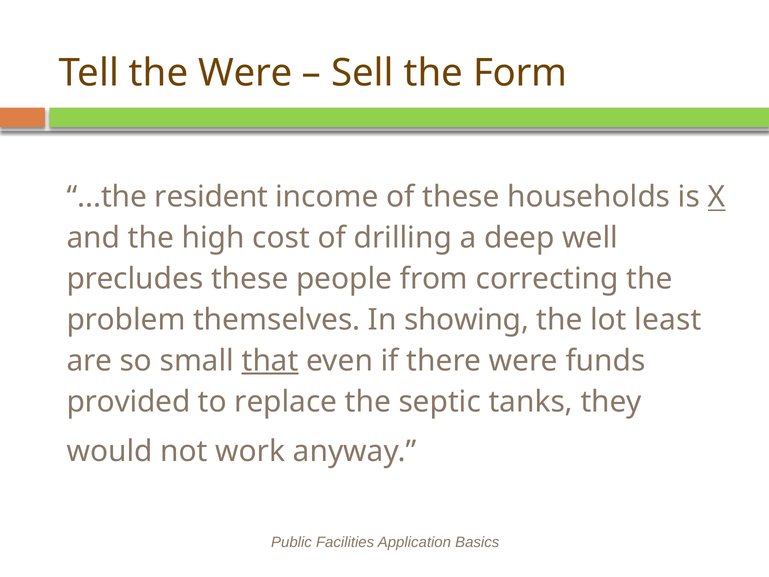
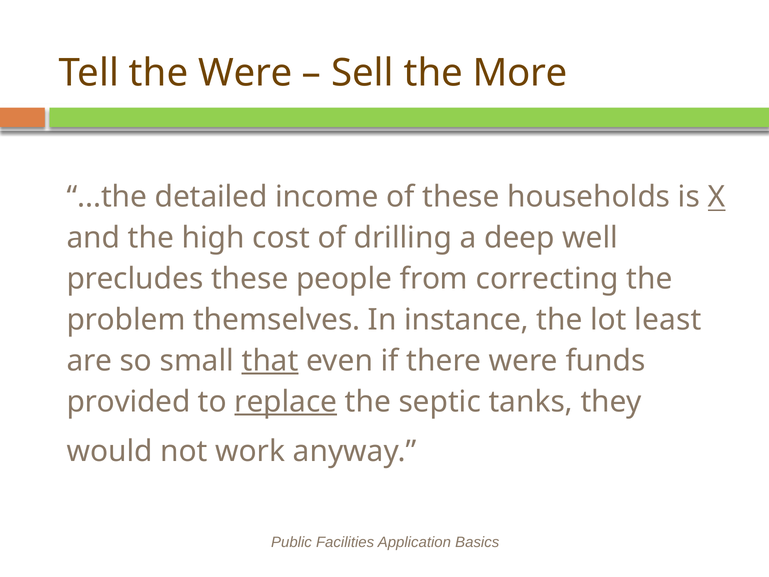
Form: Form -> More (520, 73)
resident: resident -> detailed (211, 197)
showing: showing -> instance (467, 320)
replace underline: none -> present (286, 401)
